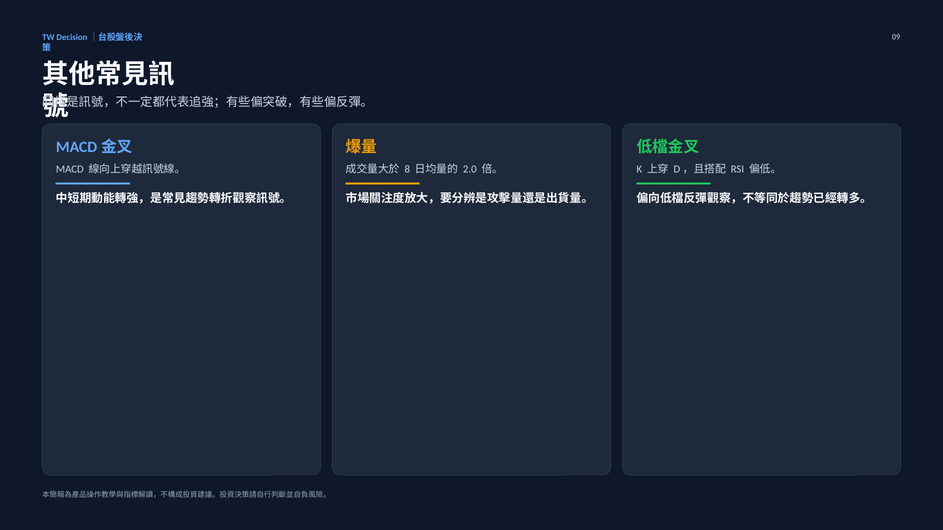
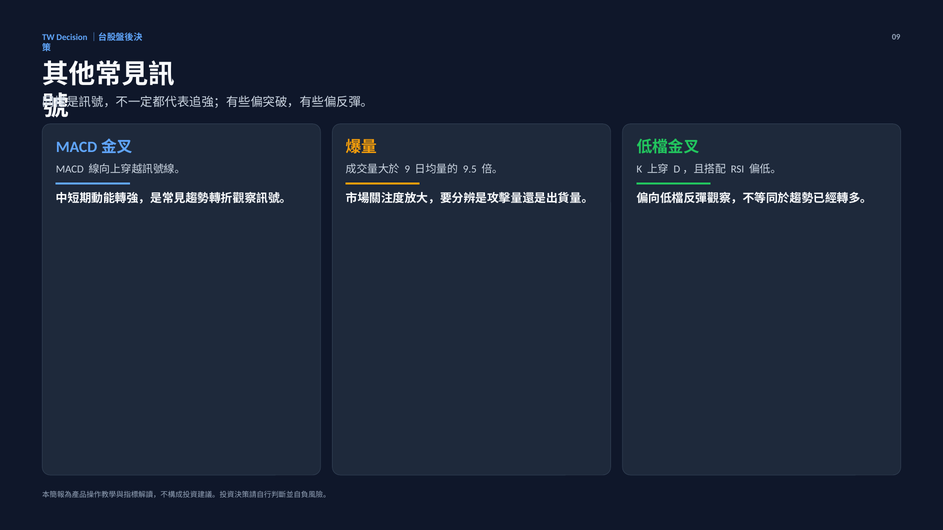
8: 8 -> 9 (407, 169)
2.0: 2.0 -> 9.5 (470, 169)
